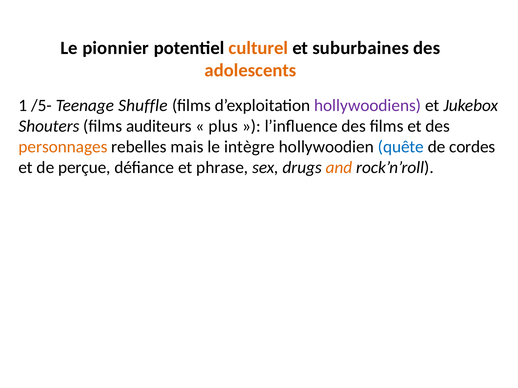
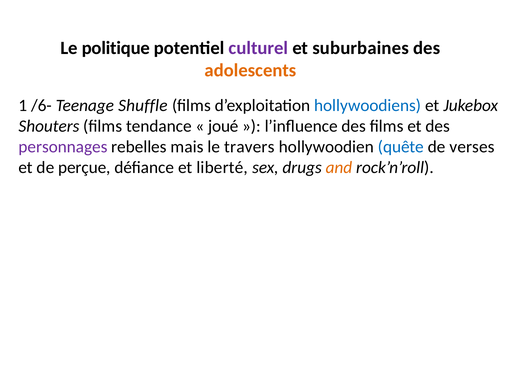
pionnier: pionnier -> politique (116, 48)
culturel colour: orange -> purple (258, 48)
/5-: /5- -> /6- (41, 106)
hollywoodiens colour: purple -> blue (368, 106)
auditeurs: auditeurs -> tendance (159, 126)
plus: plus -> joué (223, 126)
personnages colour: orange -> purple (63, 147)
intègre: intègre -> travers (249, 147)
cordes: cordes -> verses (472, 147)
phrase: phrase -> liberté (222, 168)
